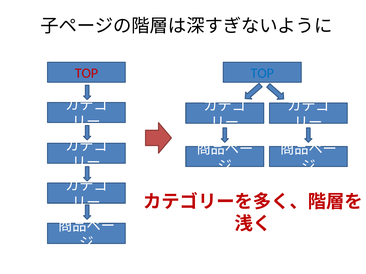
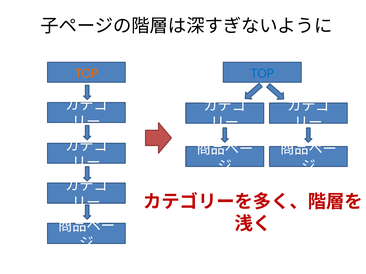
TOP colour: red -> orange (87, 73)
